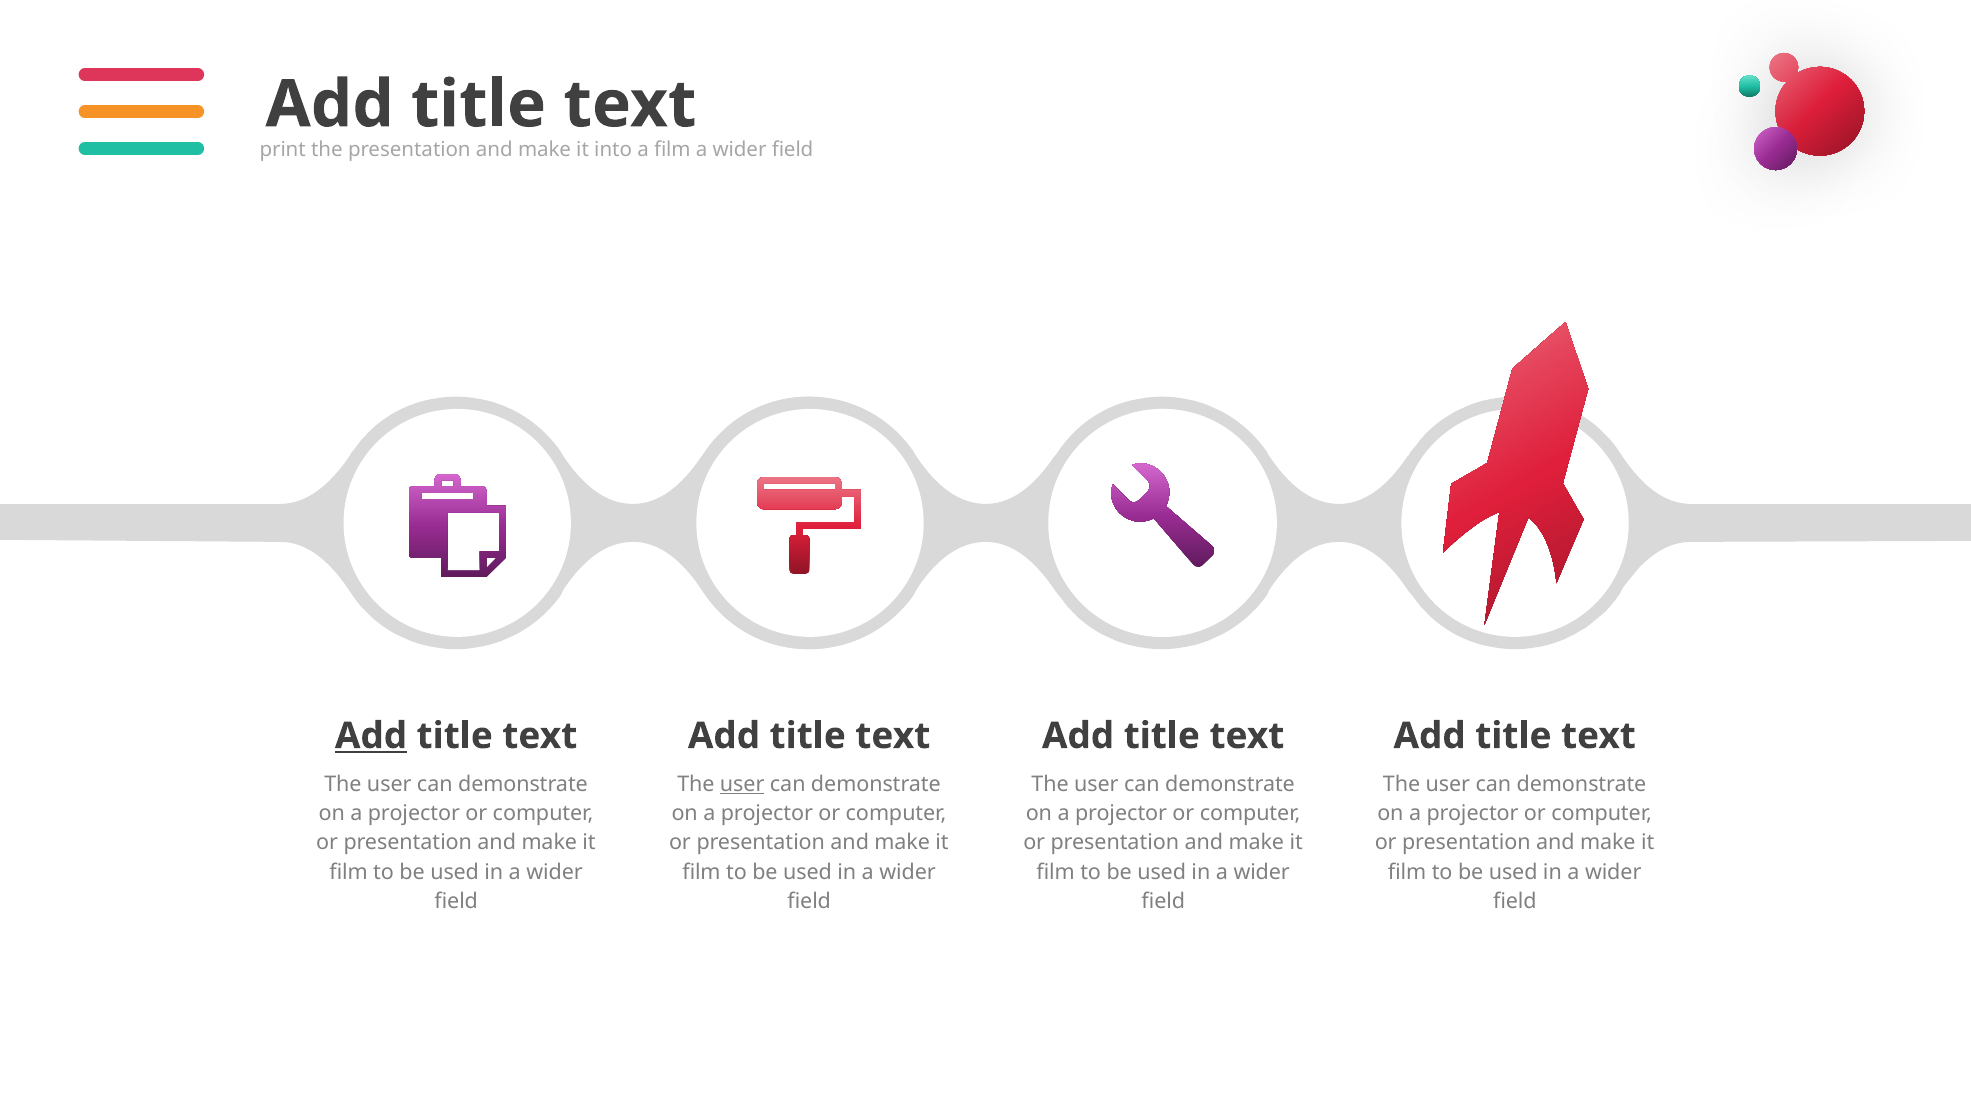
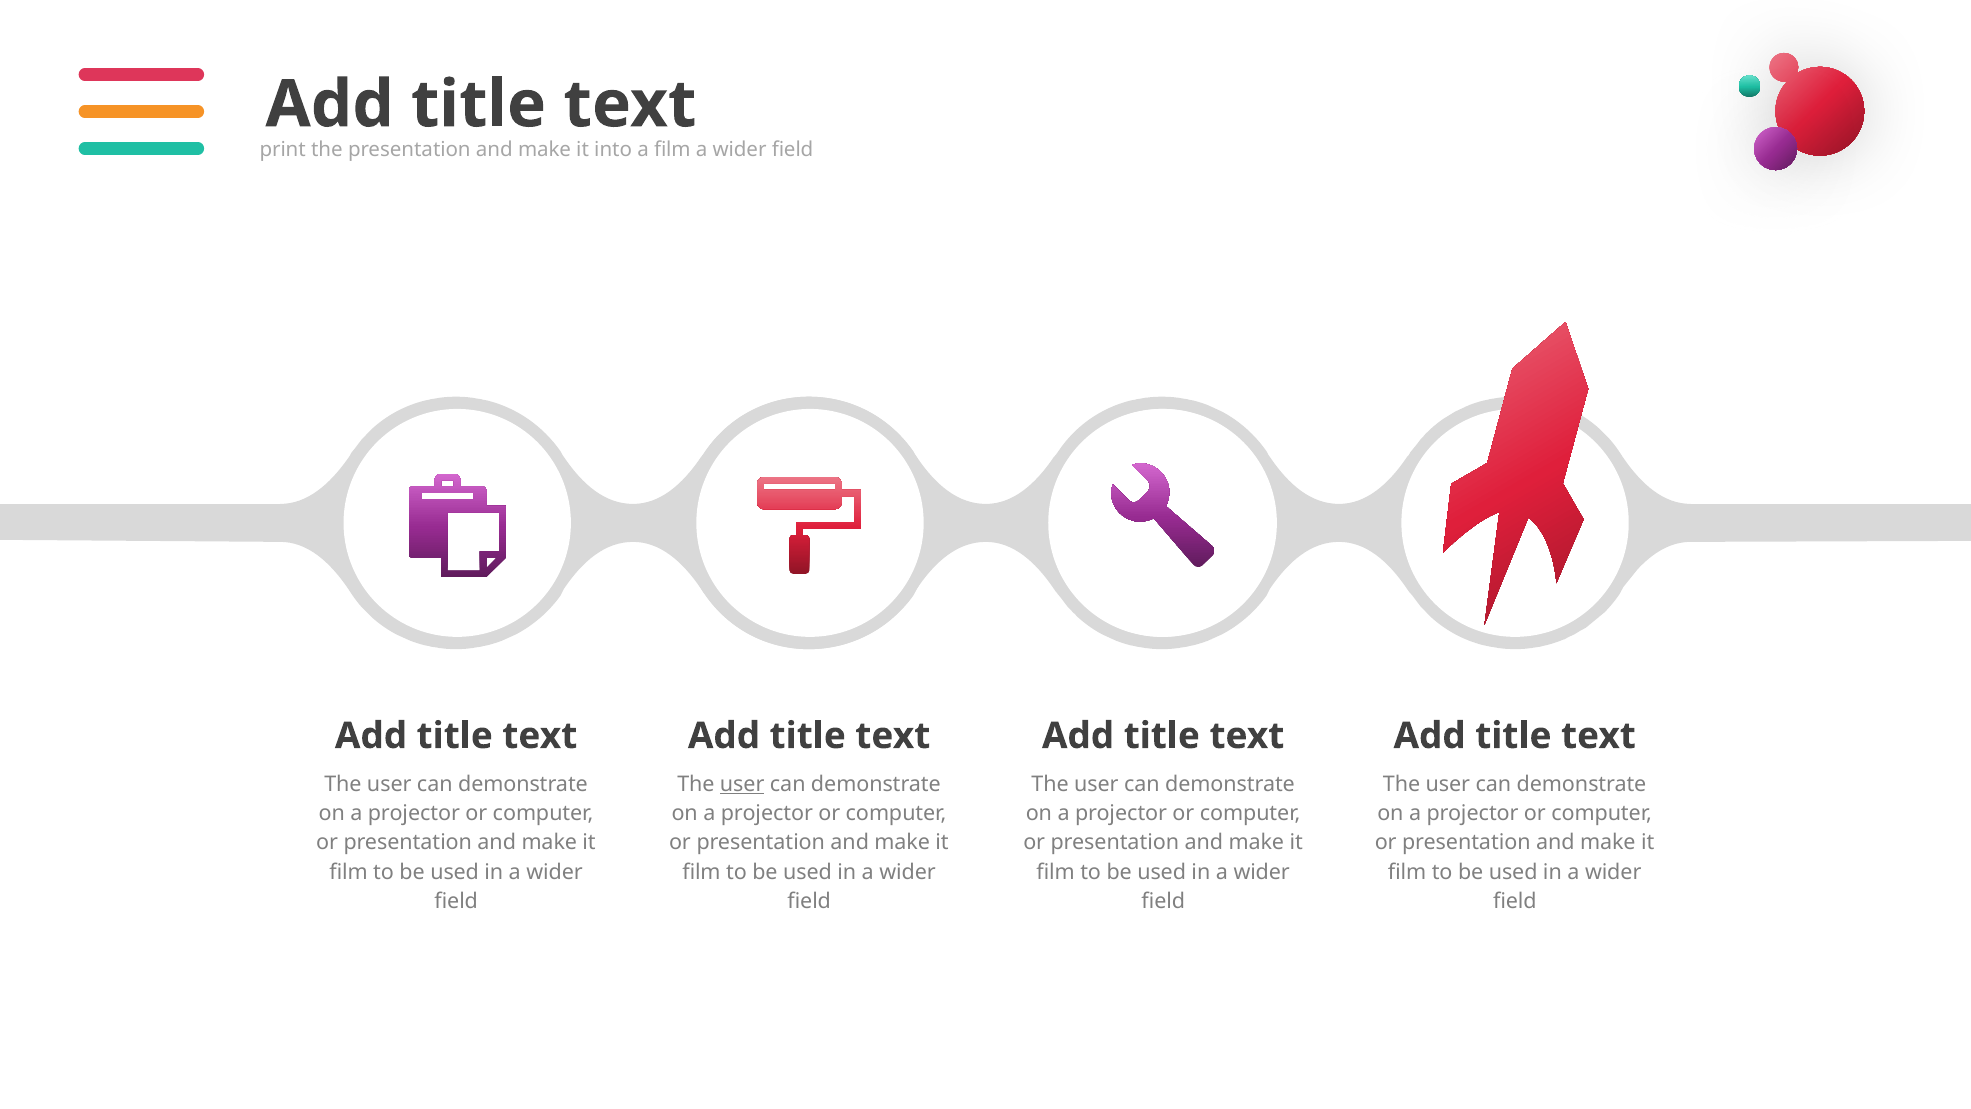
Add underline: present -> none (371, 736)
